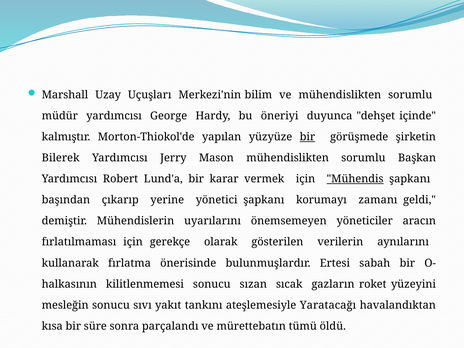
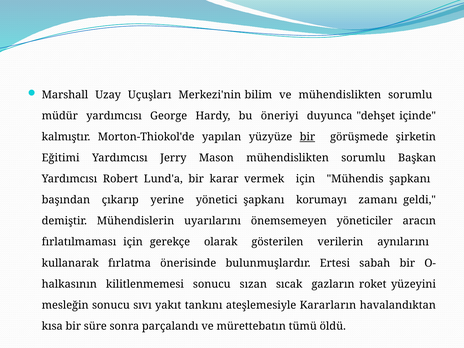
Bilerek: Bilerek -> Eğitimi (61, 158)
Mühendis underline: present -> none (355, 179)
Yaratacağı: Yaratacağı -> Kararların (328, 305)
